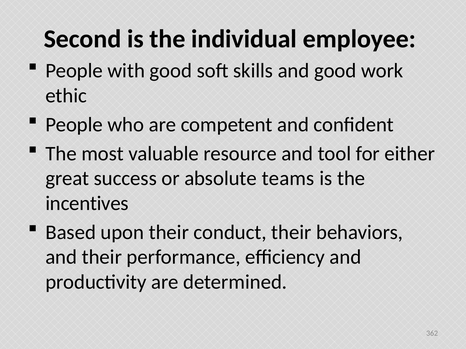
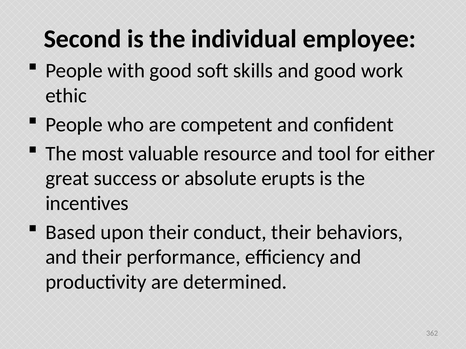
teams: teams -> erupts (288, 179)
